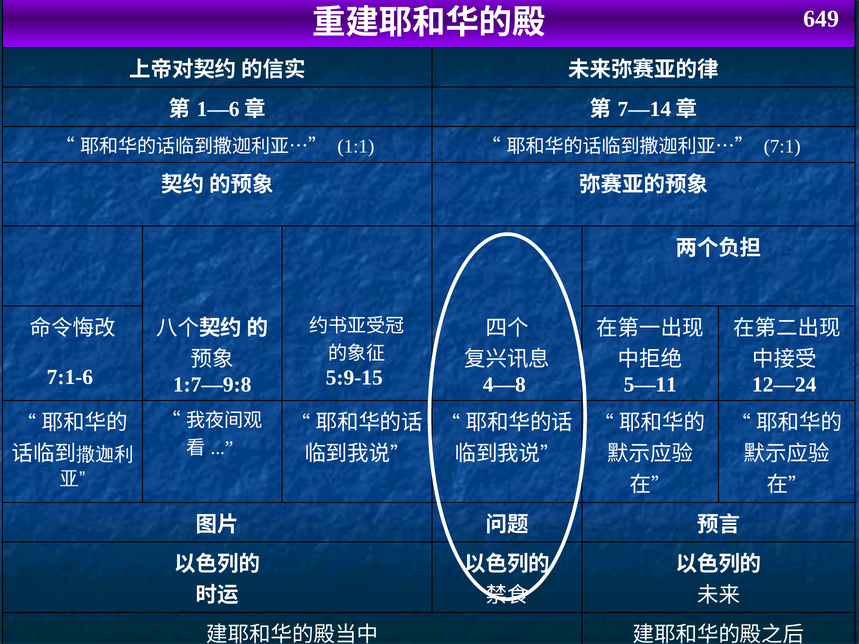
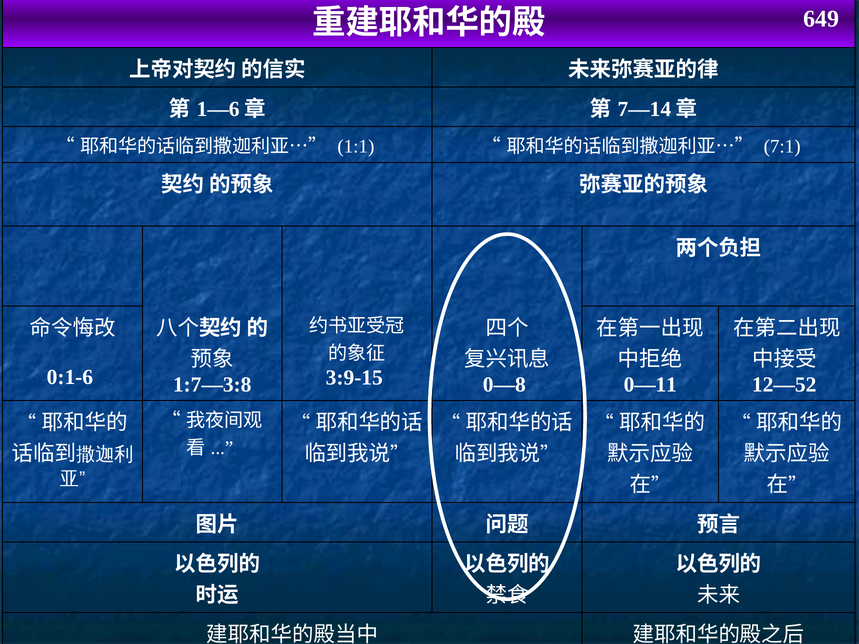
7:1-6: 7:1-6 -> 0:1-6 (70, 378)
5:9-15: 5:9-15 -> 3:9-15 (354, 378)
1:7—9:8: 1:7—9:8 -> 1:7—3:8 (212, 385)
4—8: 4—8 -> 0—8 (504, 385)
5—11: 5—11 -> 0—11 (650, 385)
12—24: 12—24 -> 12—52 (784, 385)
